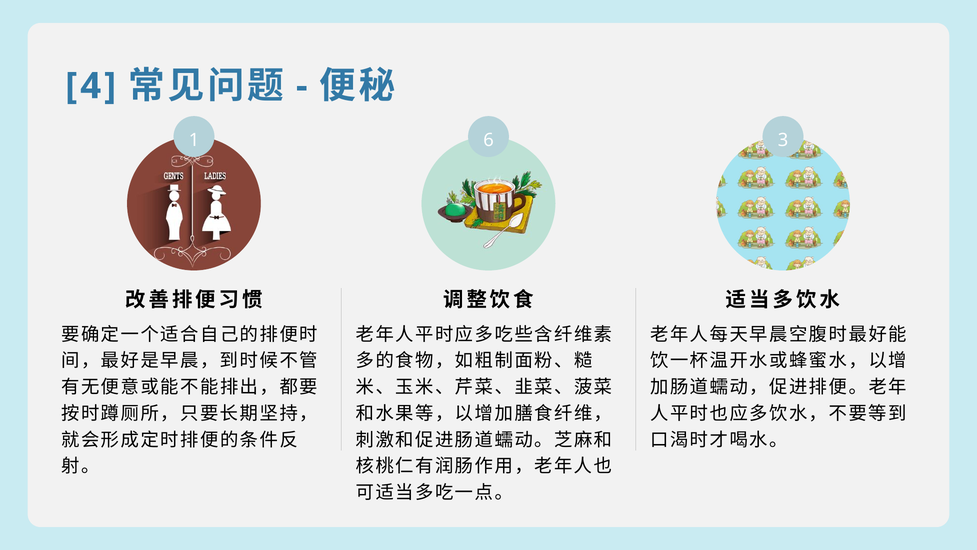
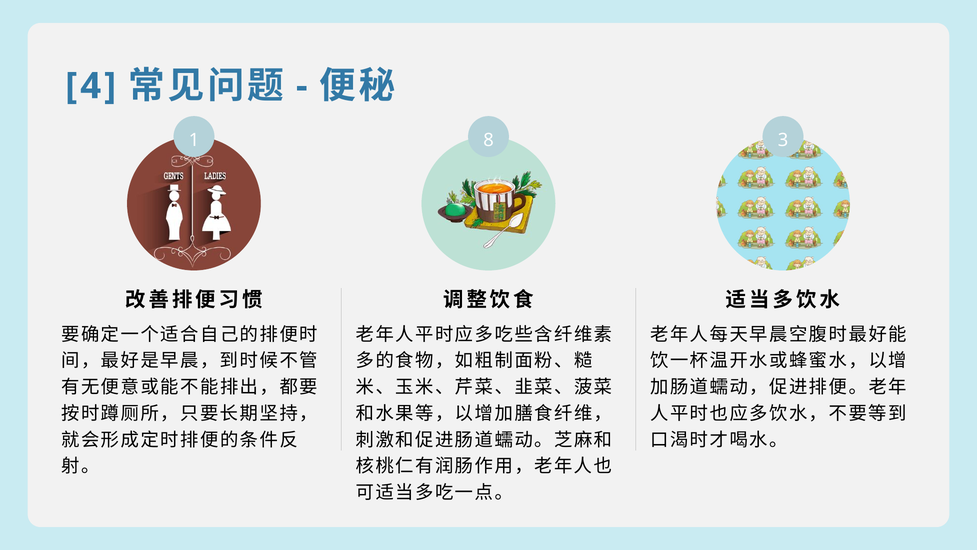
6: 6 -> 8 (489, 140)
